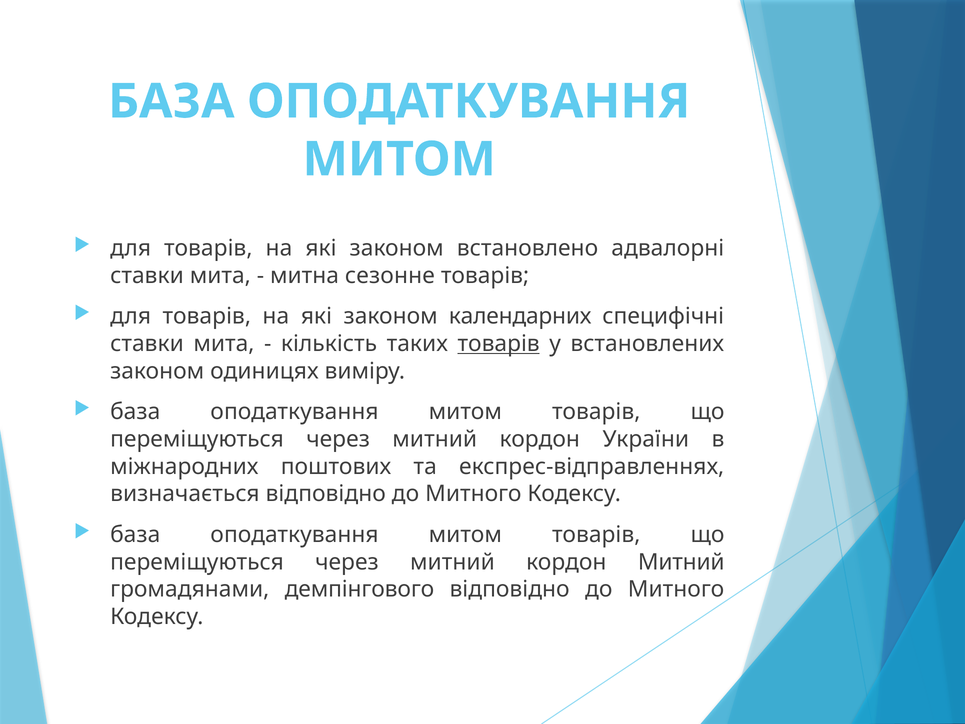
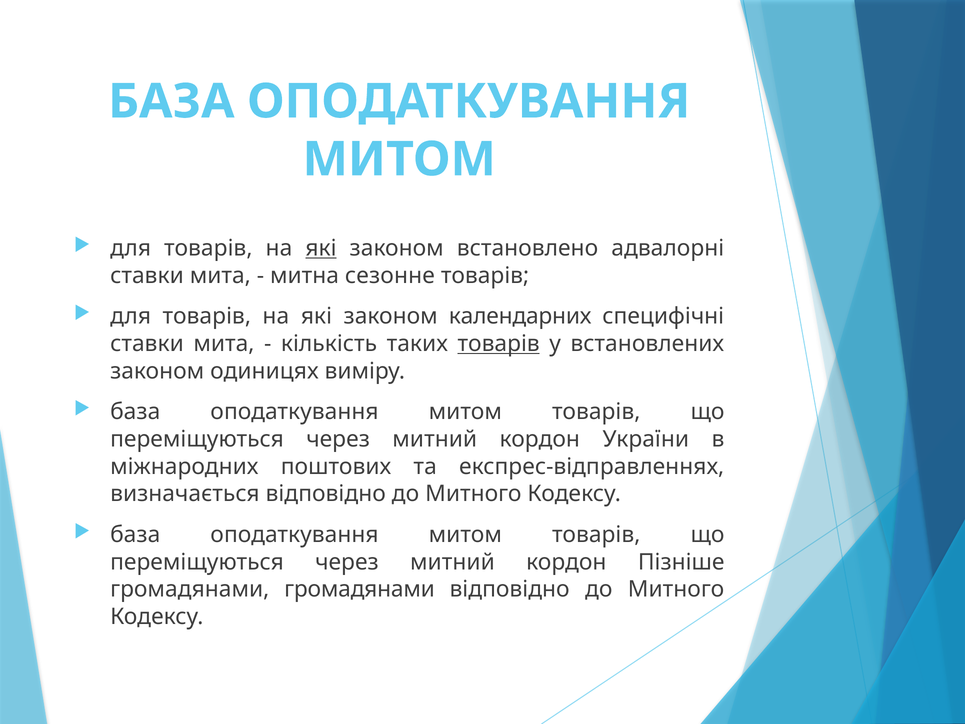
які underline: none -> present (321, 248)
кордон Митний: Митний -> Пізніше (681, 562)
громадянами демпінгового: демпінгового -> громадянами (360, 589)
